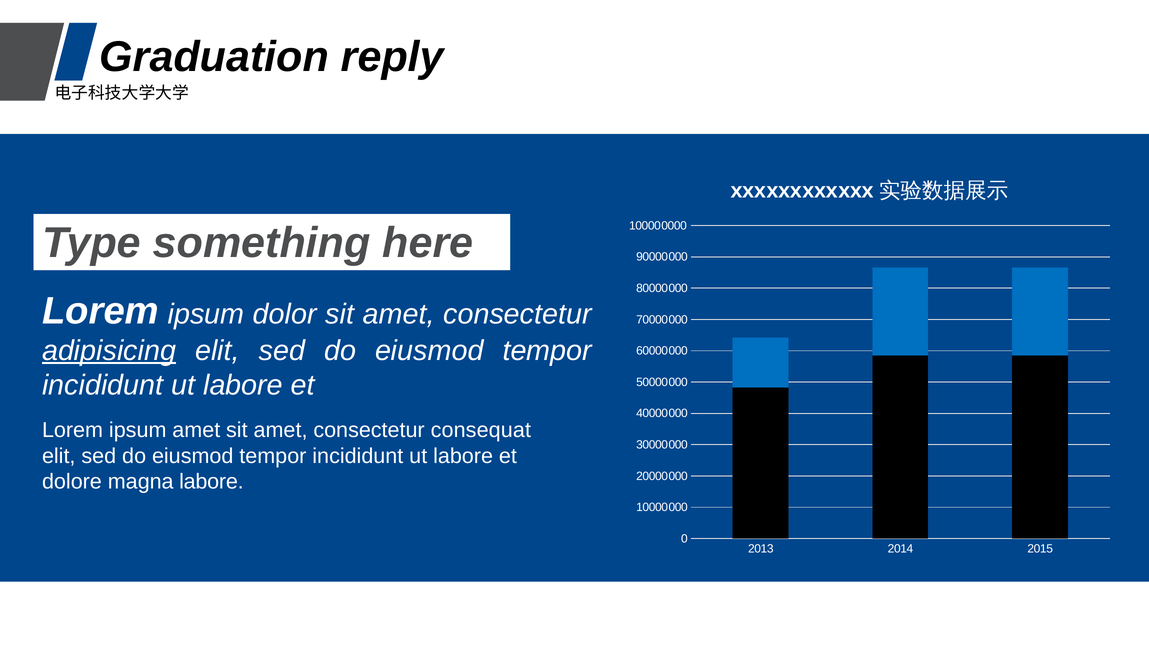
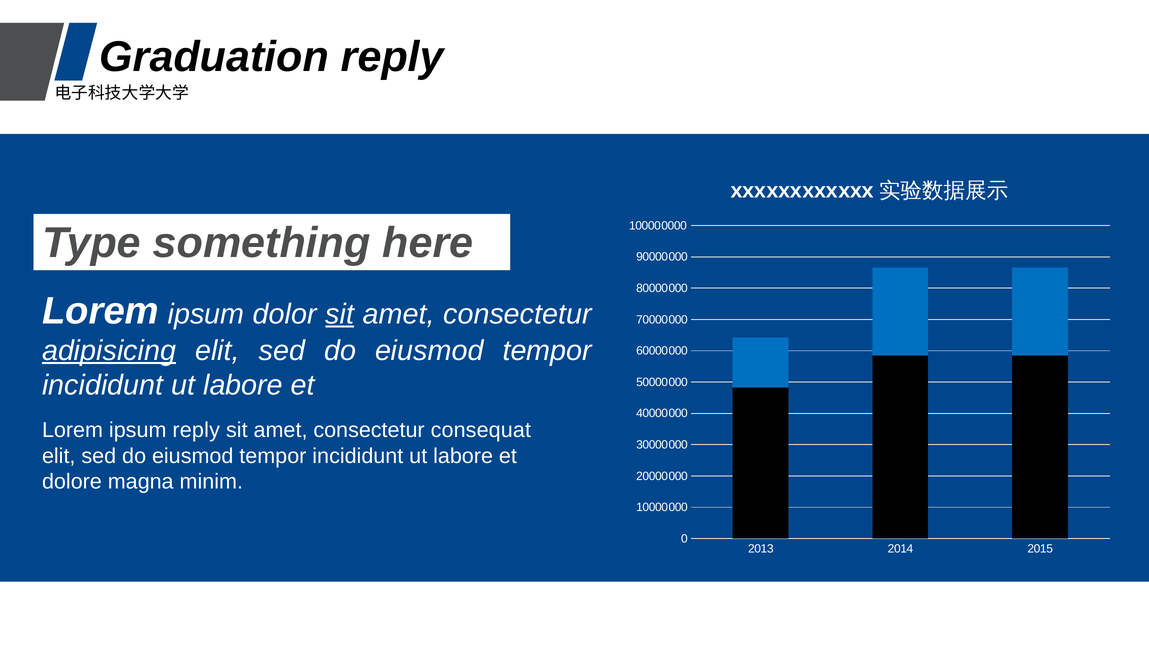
sit underline: none -> present (340, 314)
ipsum amet: amet -> reply (196, 430)
magna labore: labore -> minim (211, 482)
